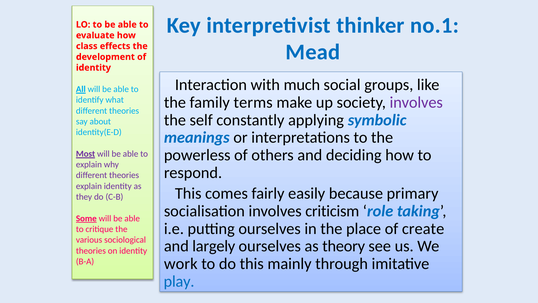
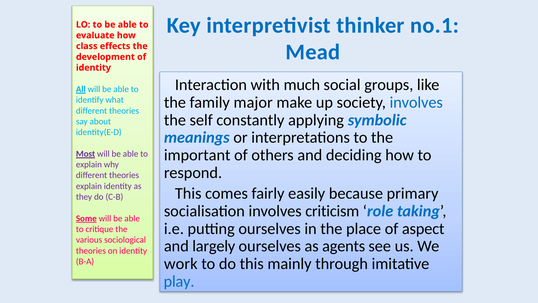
terms: terms -> major (253, 102)
involves colour: purple -> blue (416, 102)
powerless: powerless -> important (197, 155)
create: create -> aspect (423, 228)
theory: theory -> agents (344, 246)
